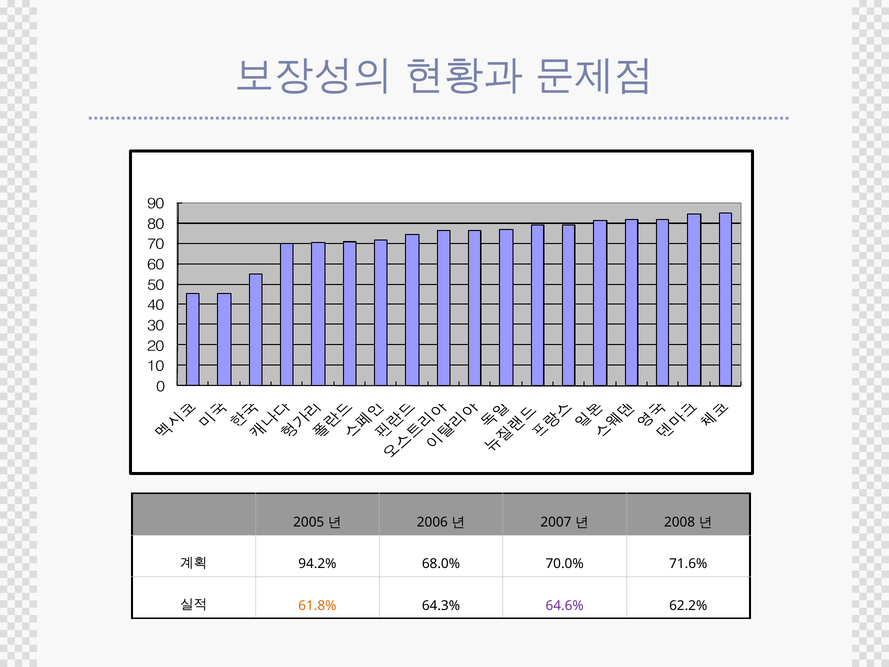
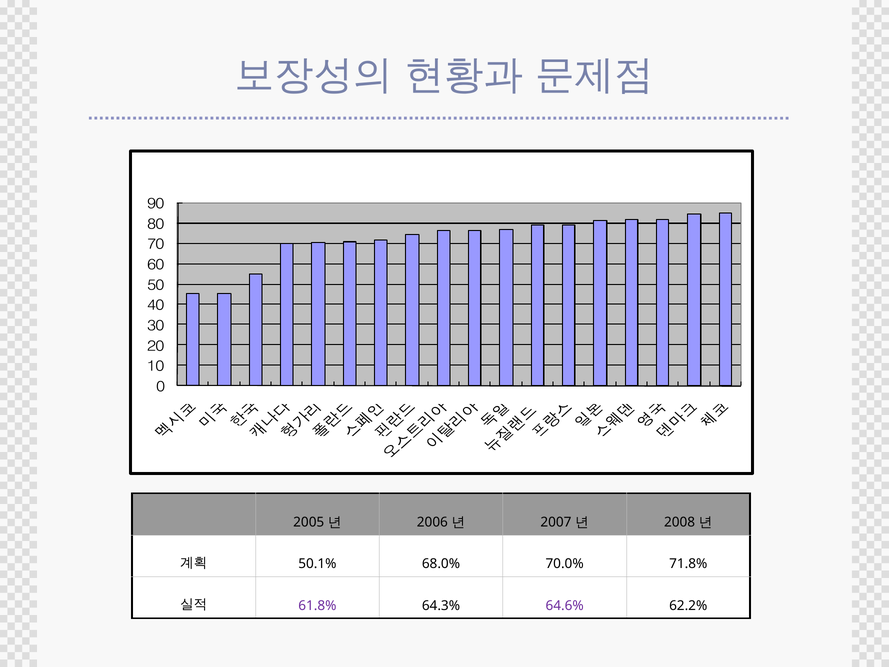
94.2%: 94.2% -> 50.1% (317, 564)
71.6%: 71.6% -> 71.8% (688, 564)
61.8% colour: orange -> purple (317, 605)
